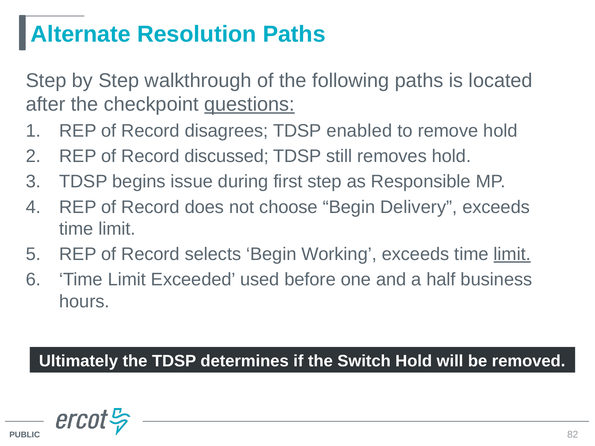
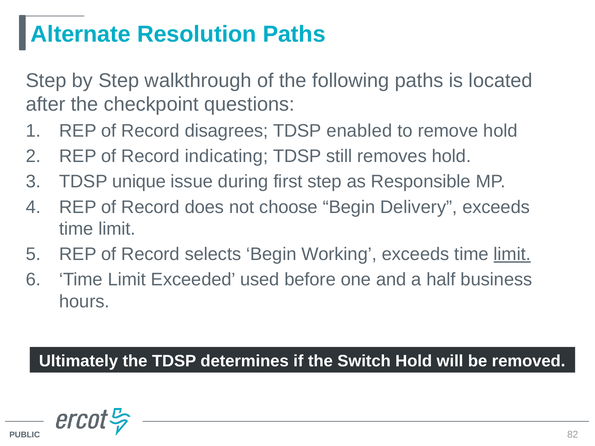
questions underline: present -> none (249, 104)
discussed: discussed -> indicating (226, 156)
begins: begins -> unique (139, 182)
